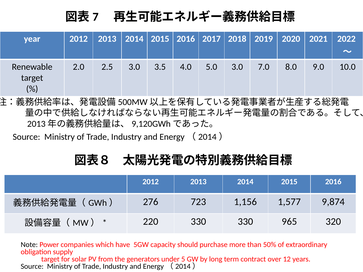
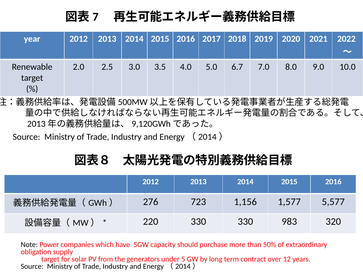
5.0 3.0: 3.0 -> 6.7 (237, 67)
9,874: 9,874 -> 5,577 (333, 202)
965: 965 -> 983 (289, 222)
